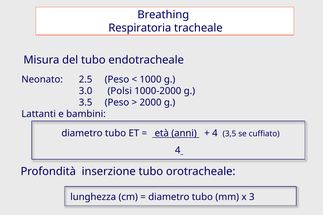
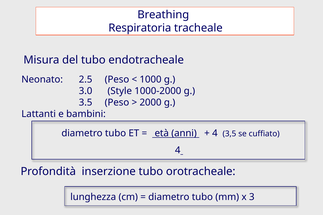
Polsi: Polsi -> Style (120, 91)
